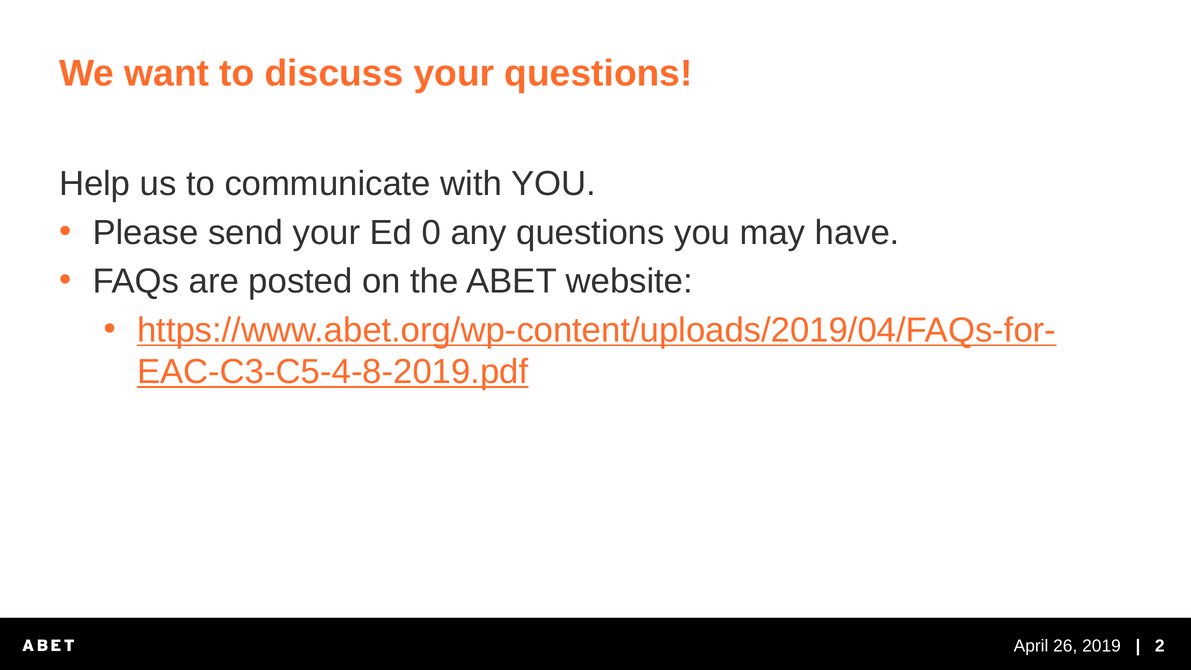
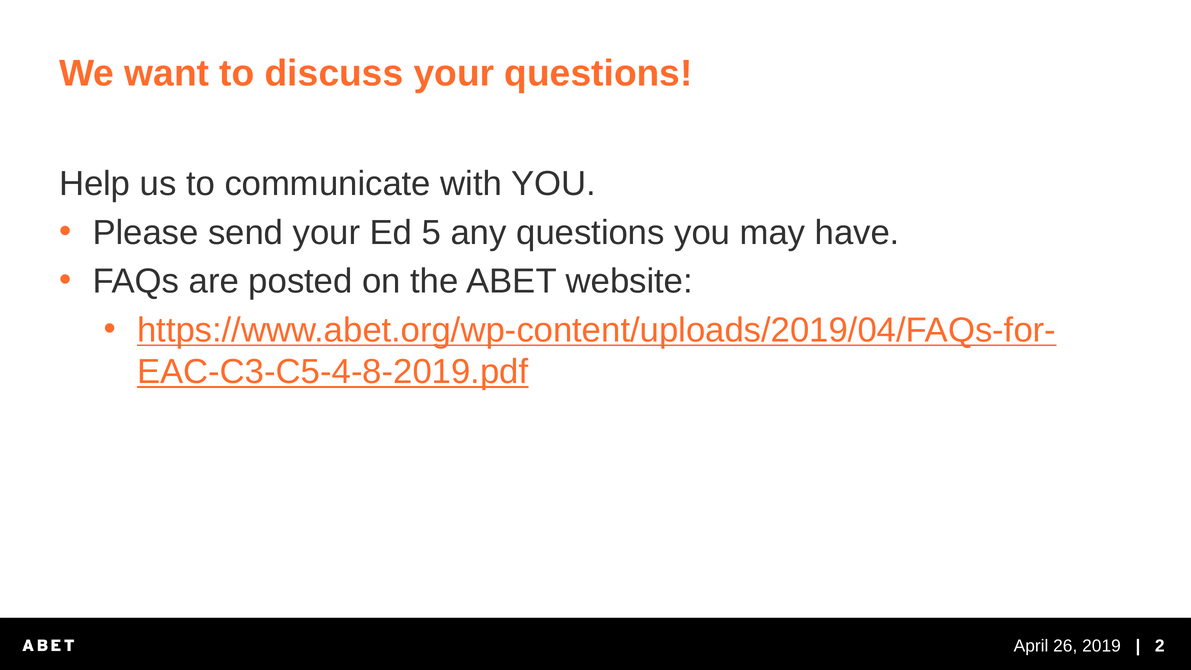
0: 0 -> 5 (431, 233)
